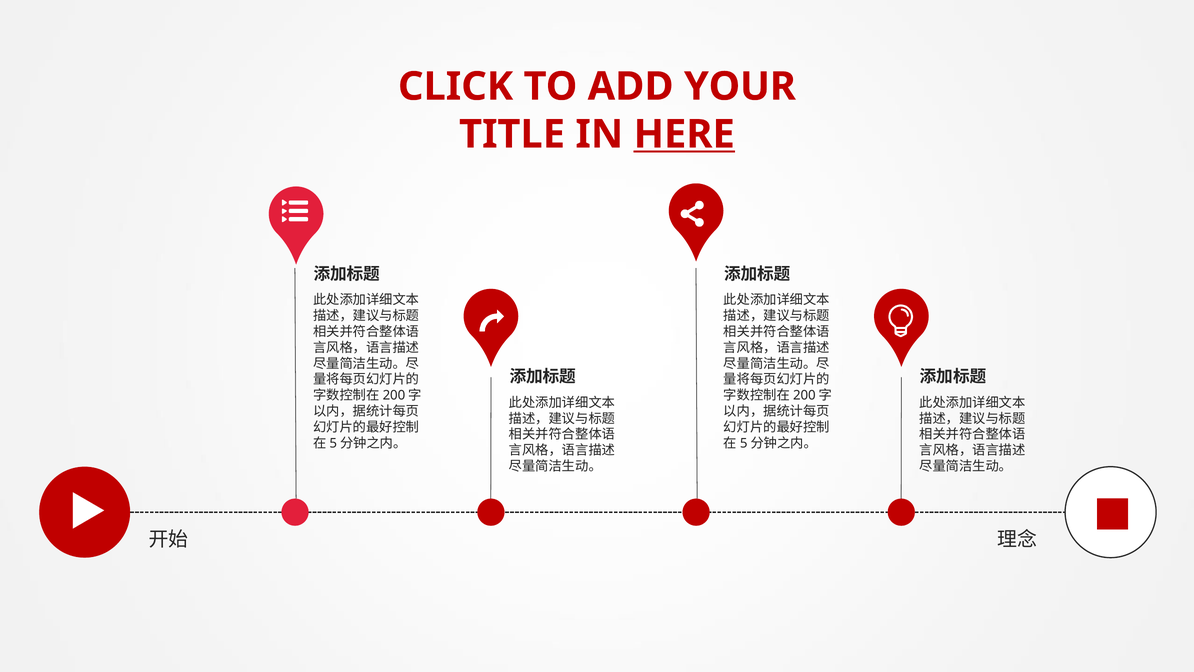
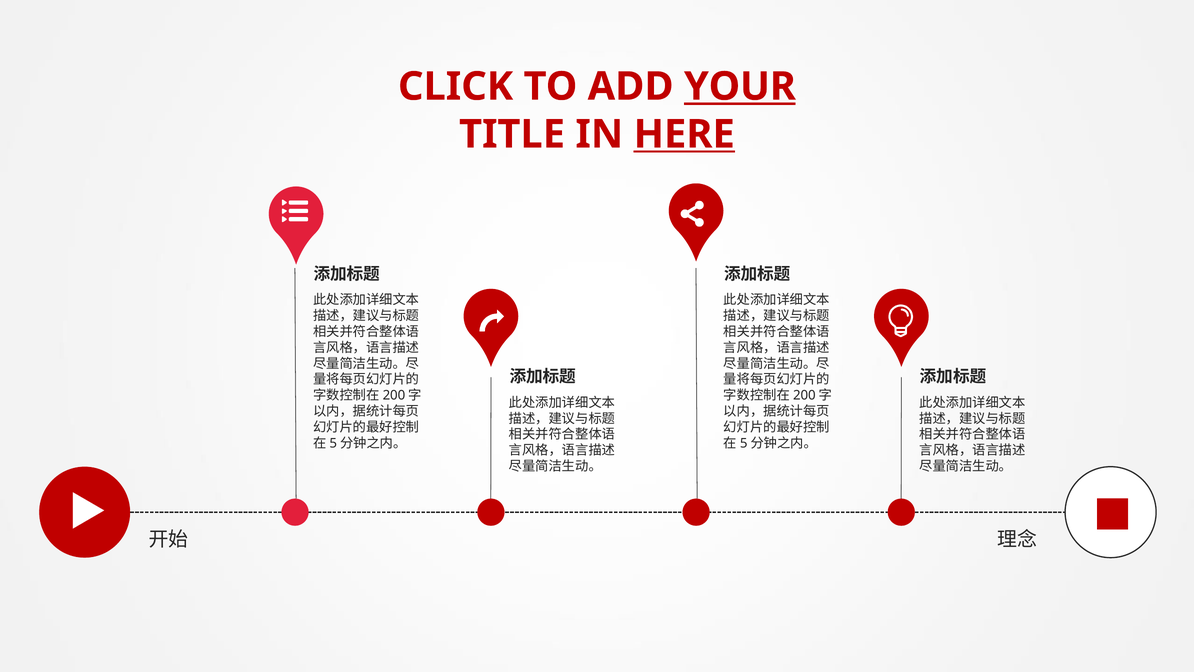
YOUR underline: none -> present (740, 87)
